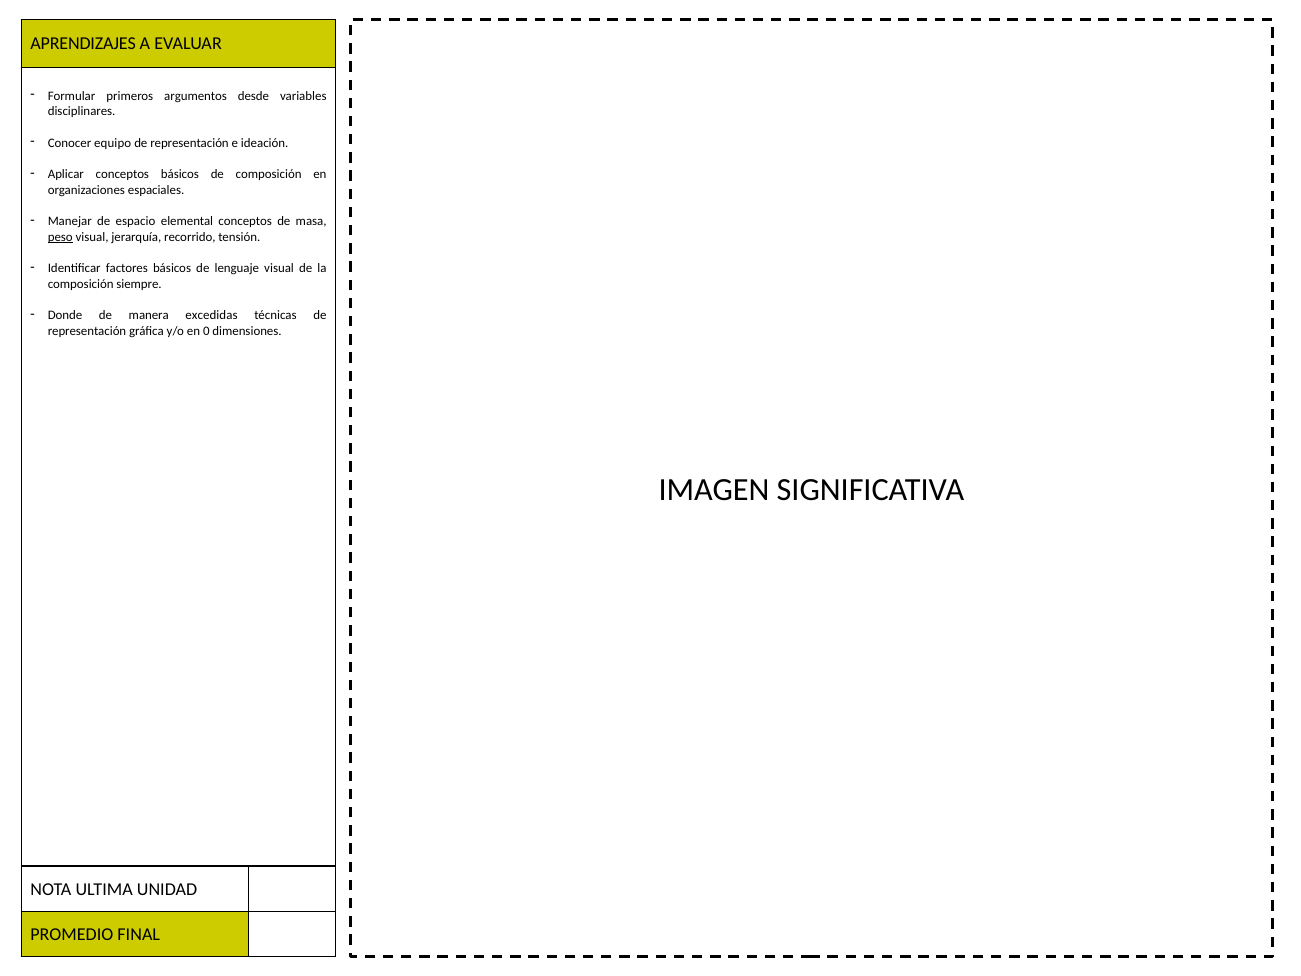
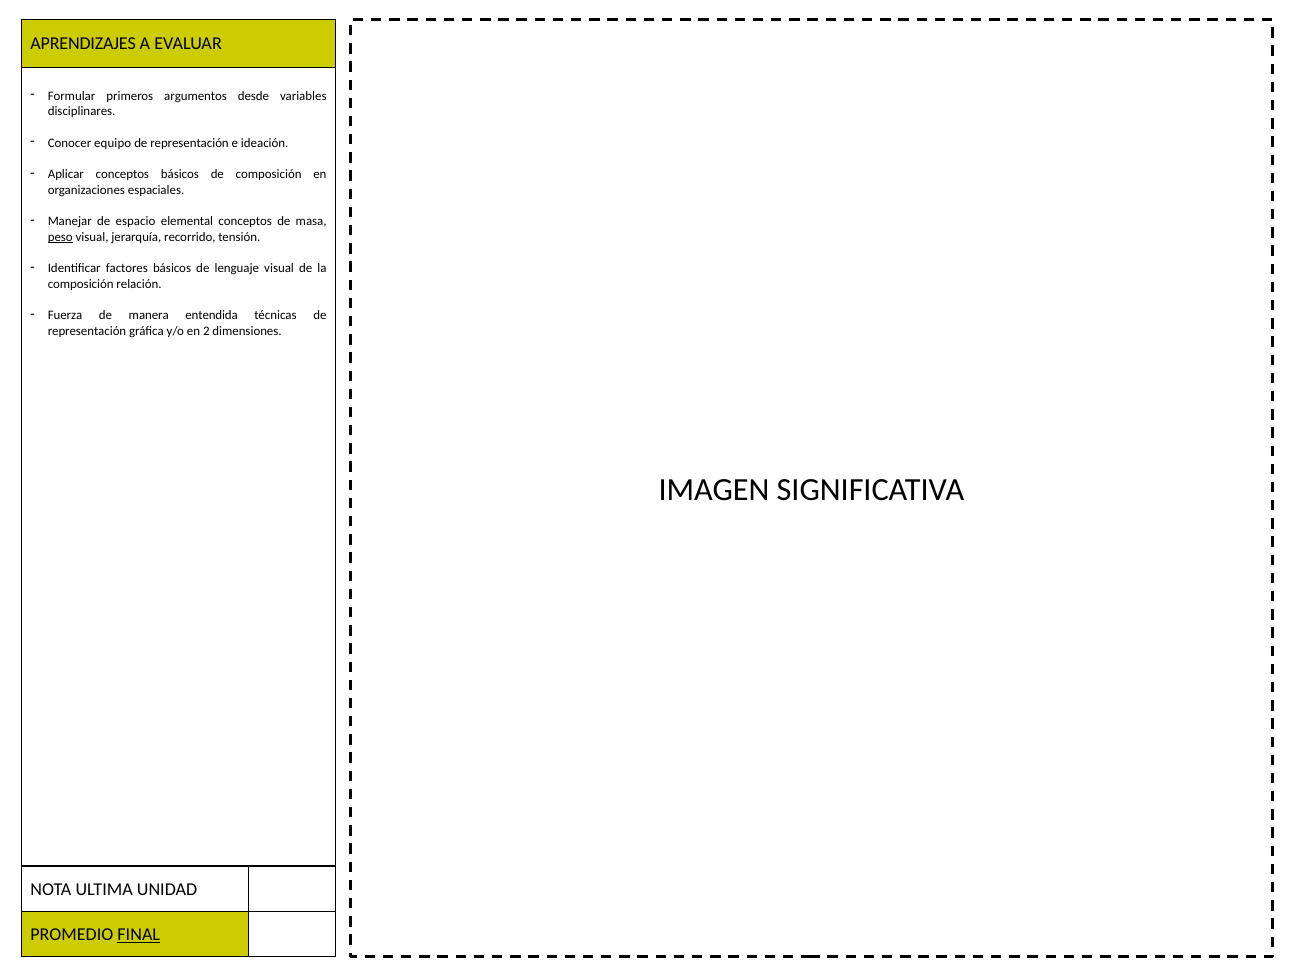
siempre: siempre -> relación (139, 284)
Donde: Donde -> Fuerza (65, 315)
excedidas: excedidas -> entendida (212, 315)
0: 0 -> 2 (206, 331)
FINAL underline: none -> present (139, 934)
